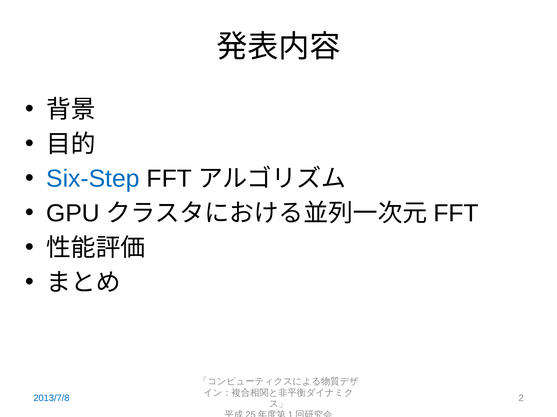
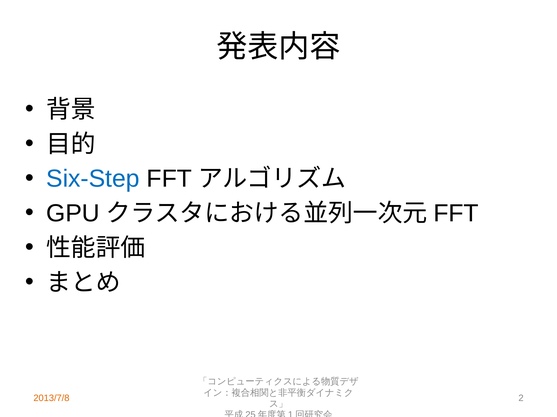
2013/7/8 colour: blue -> orange (51, 399)
